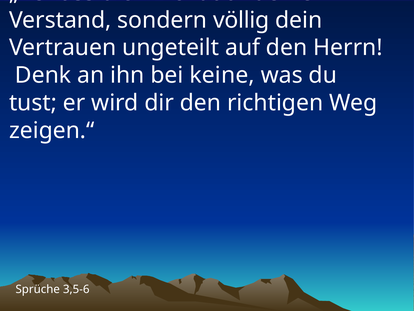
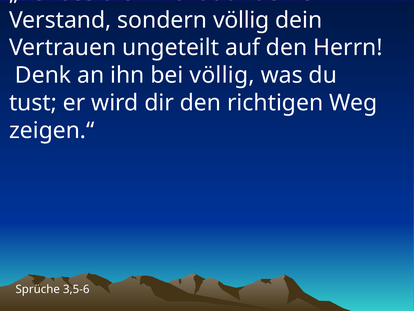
bei keine: keine -> völlig (222, 75)
